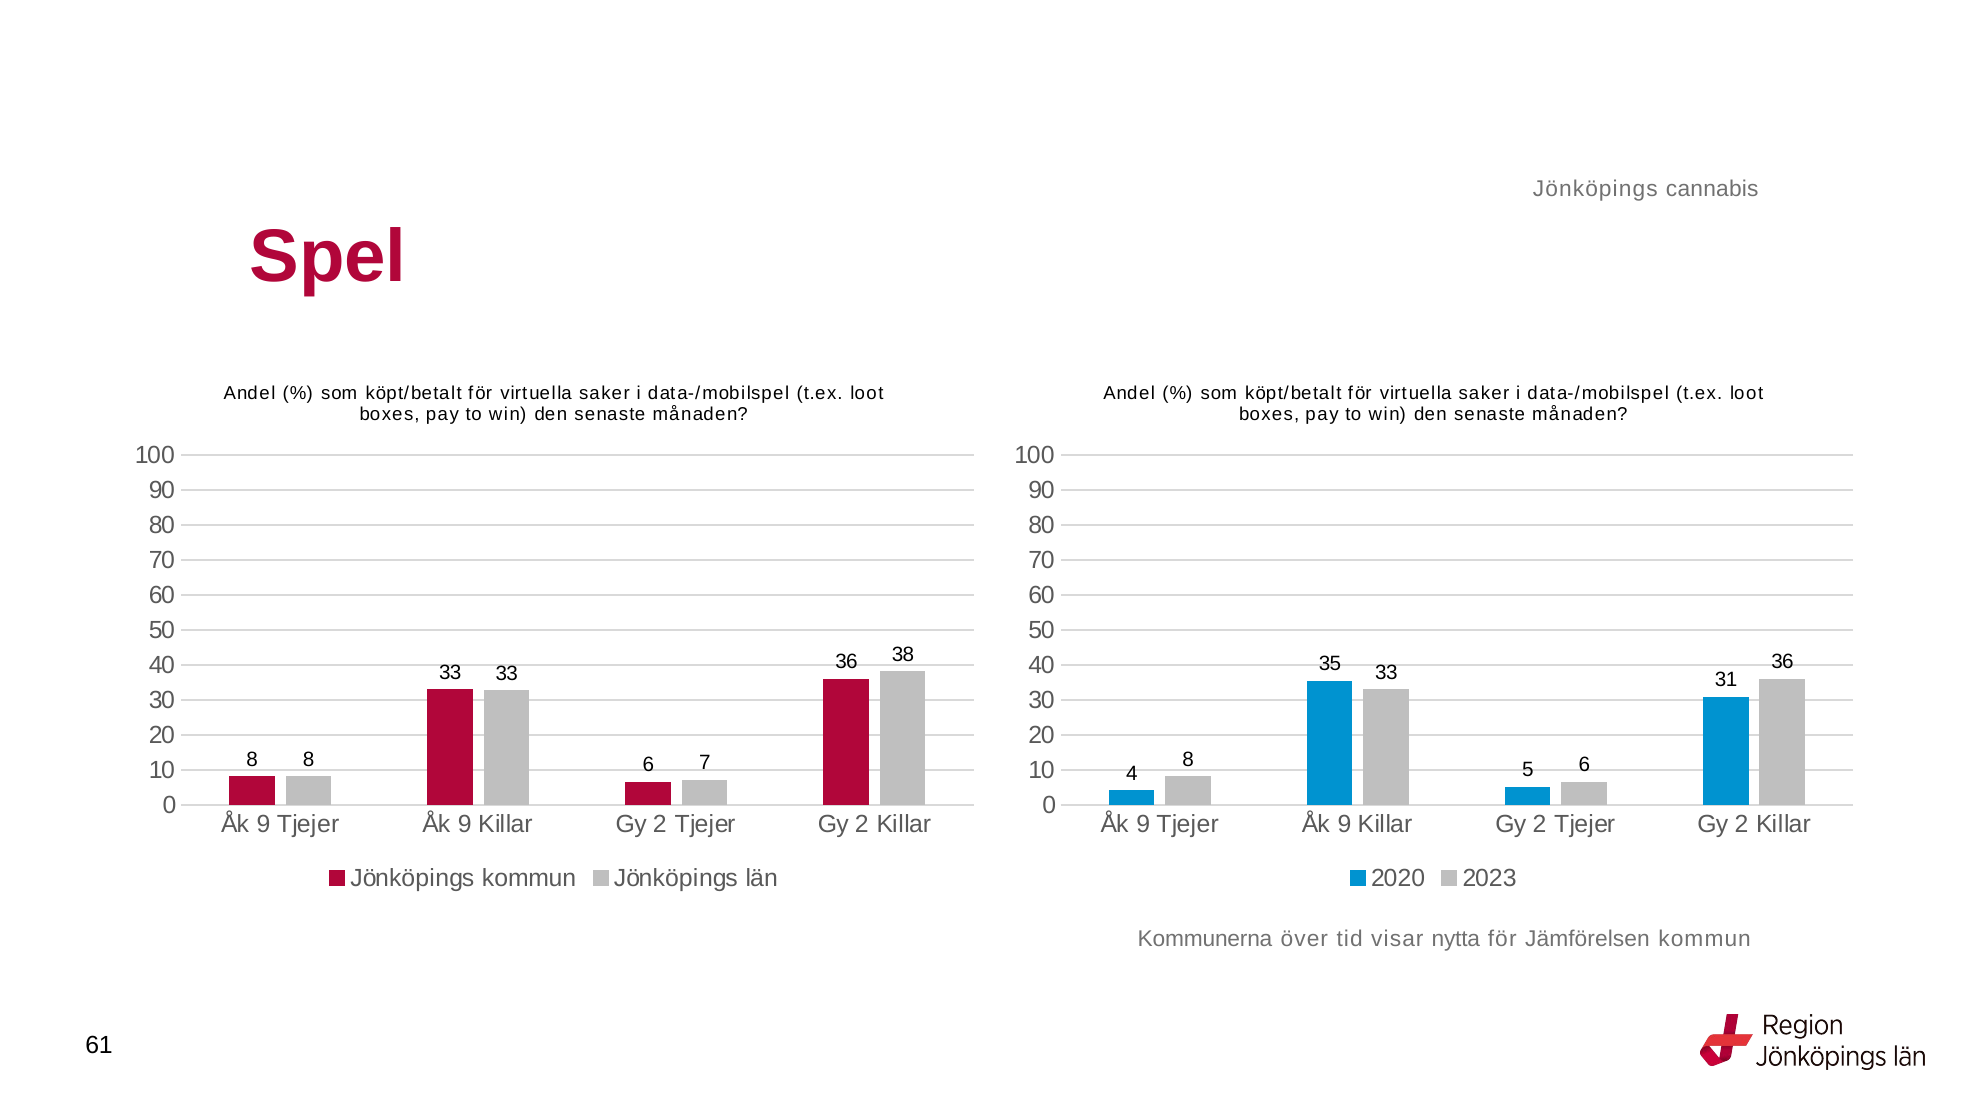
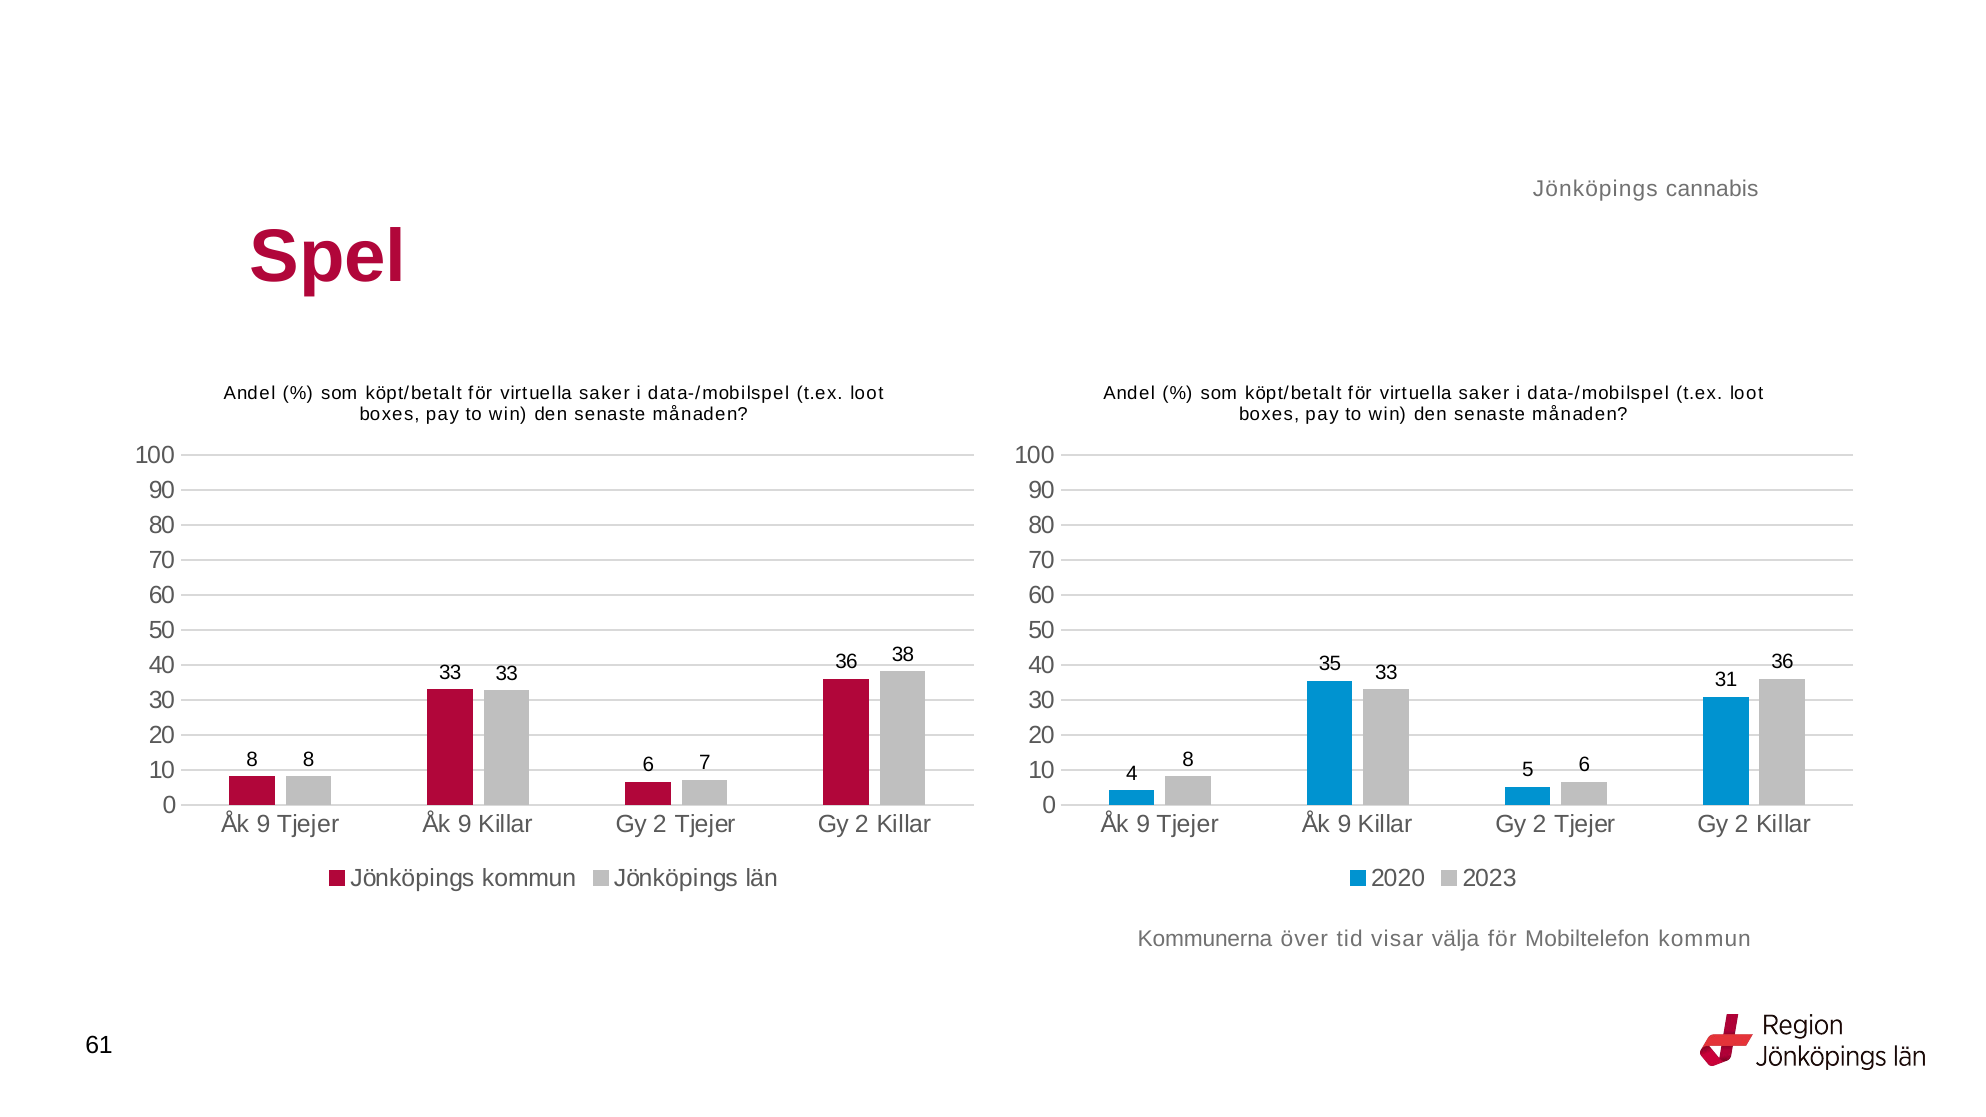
nytta: nytta -> välja (1456, 939)
Jämförelsen: Jämförelsen -> Mobiltelefon (1587, 939)
